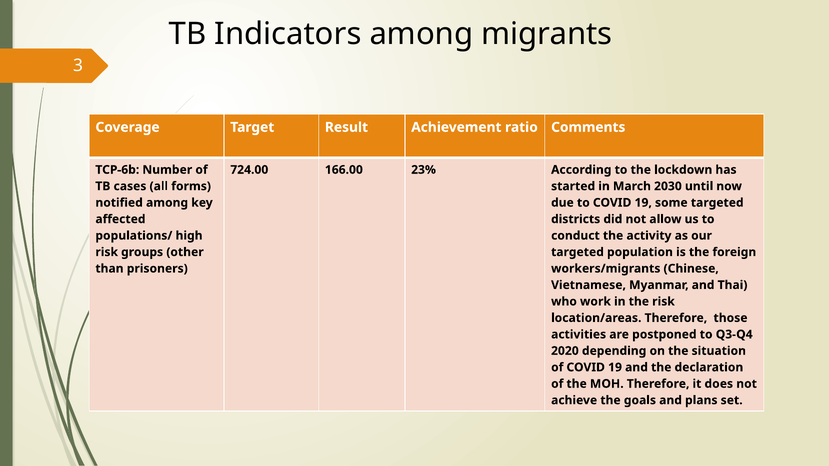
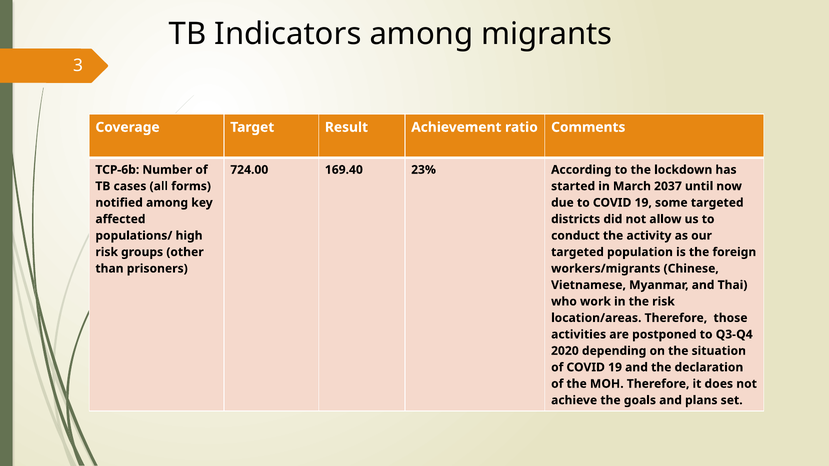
166.00: 166.00 -> 169.40 (344, 170)
2030: 2030 -> 2037 (668, 186)
